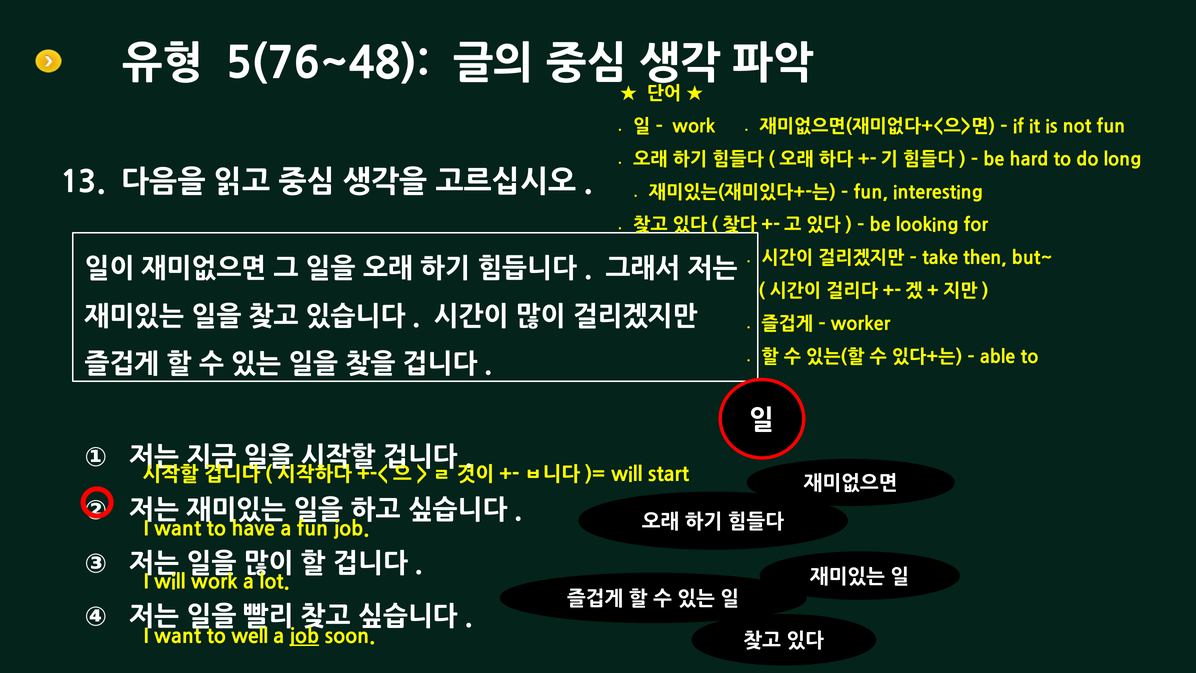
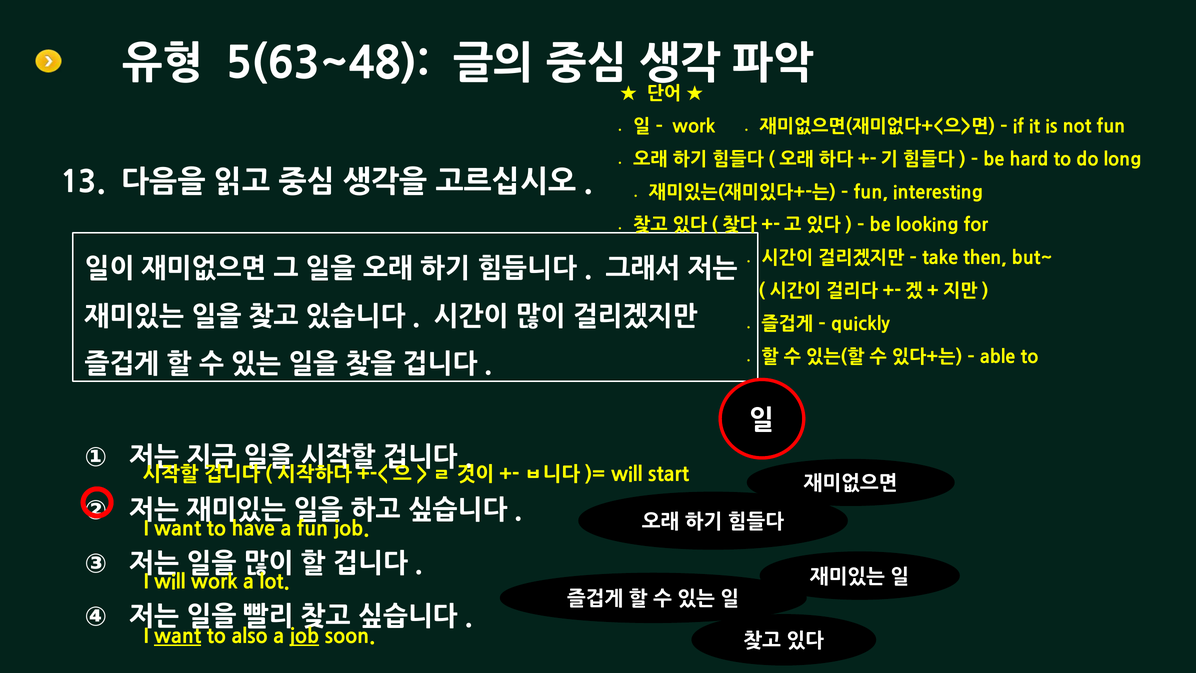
5(76~48: 5(76~48 -> 5(63~48 (328, 64)
worker: worker -> quickly (861, 324)
want underline: none -> present (178, 636)
well: well -> also (250, 636)
